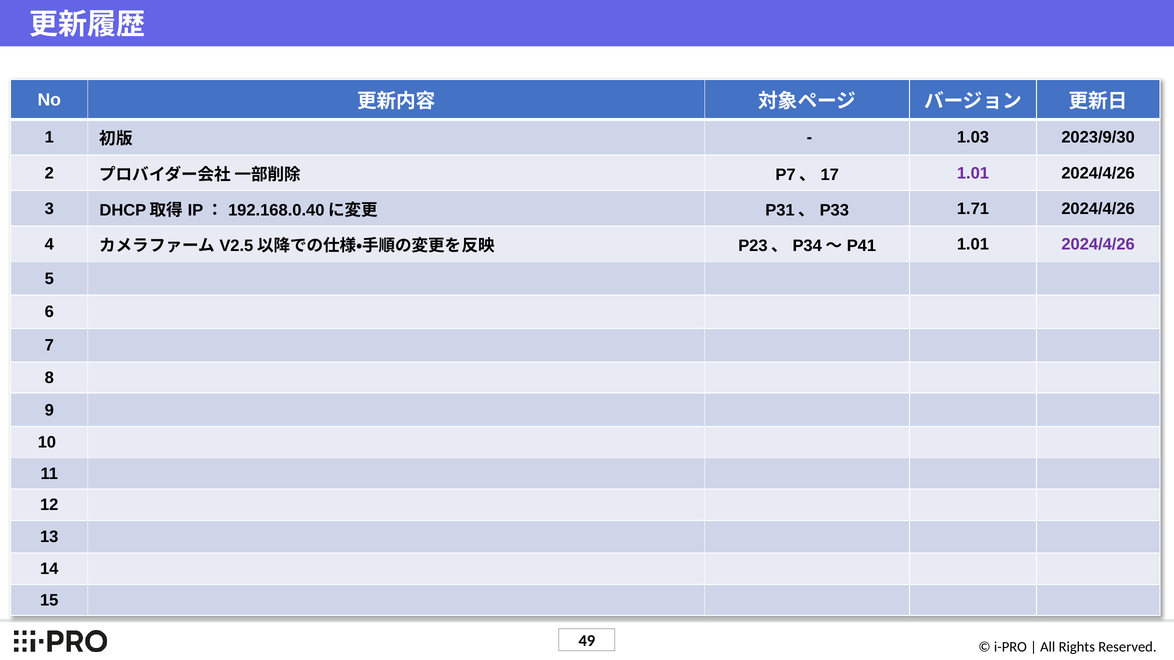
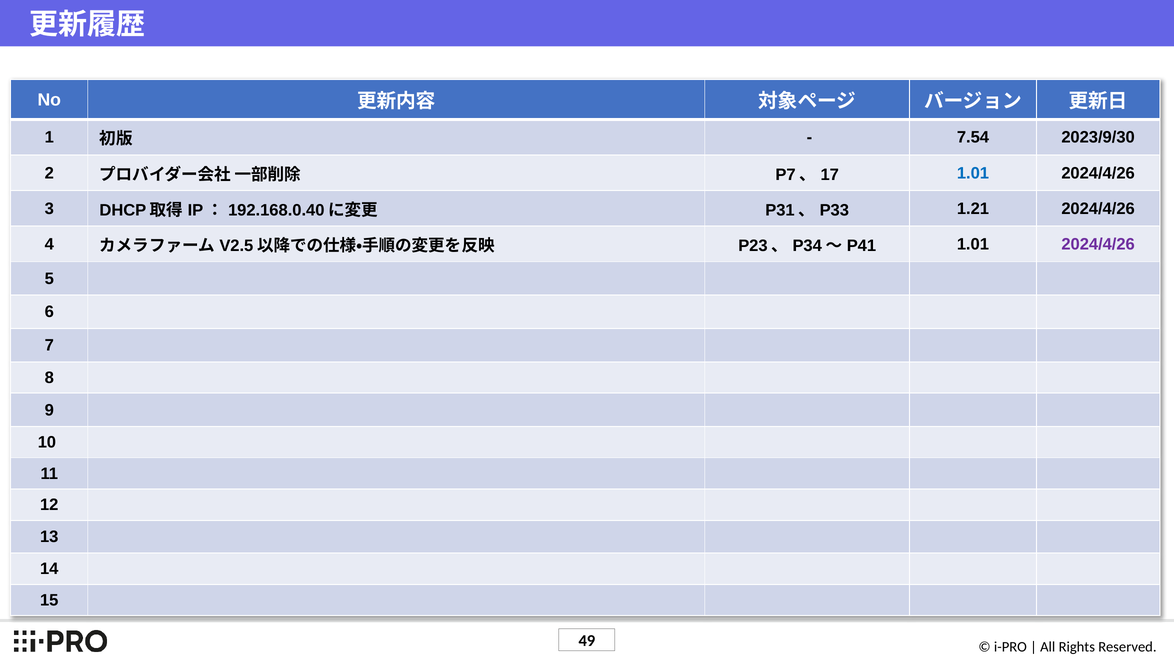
1.03: 1.03 -> 7.54 (973, 138)
1.01 colour: purple -> blue (973, 173)
1.71: 1.71 -> 1.21 (973, 209)
